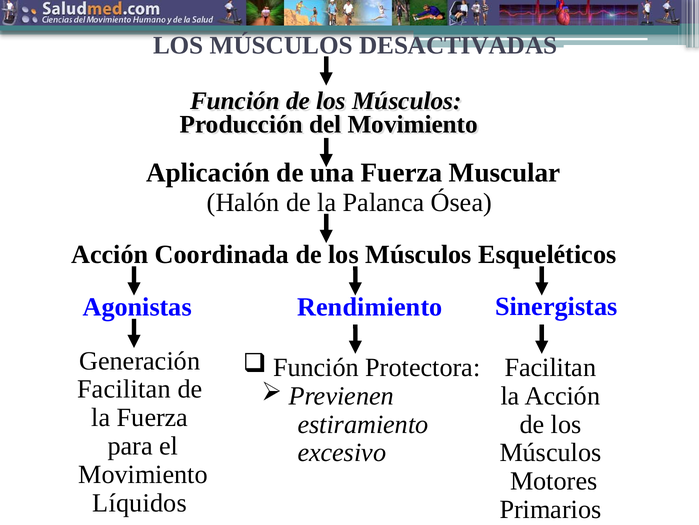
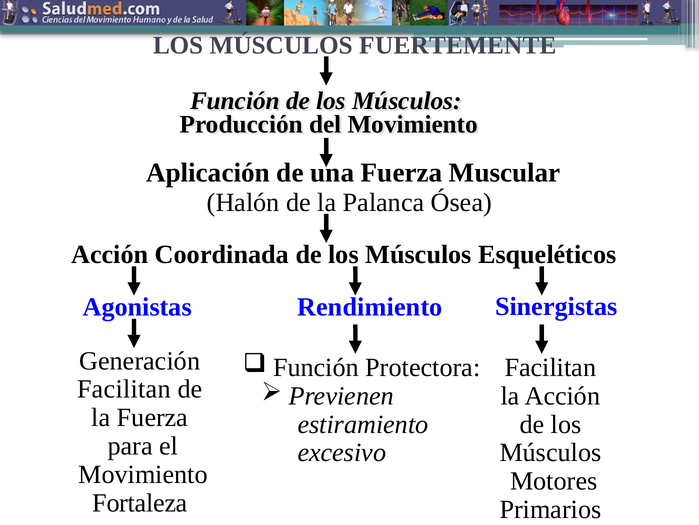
DESACTIVADAS: DESACTIVADAS -> FUERTEMENTE (458, 45)
Líquidos: Líquidos -> Fortaleza (140, 502)
